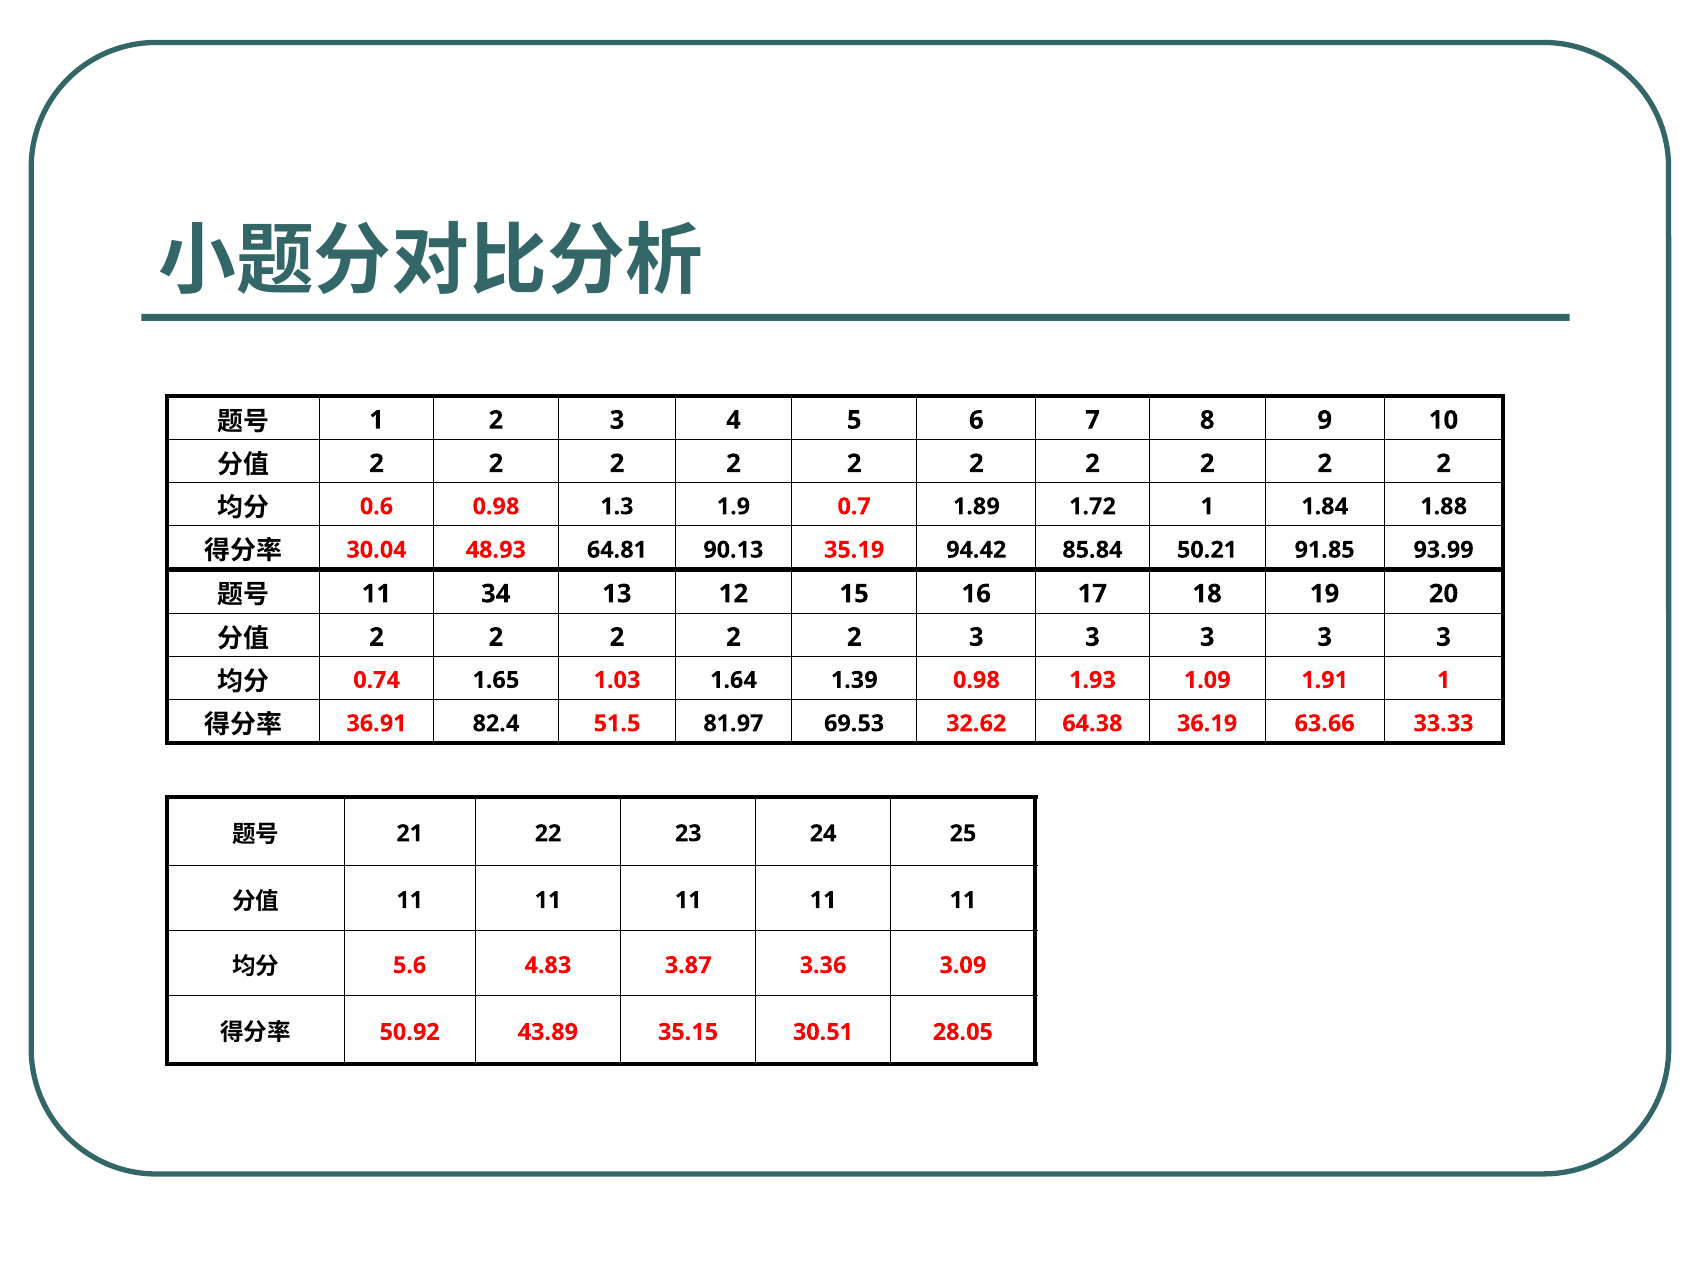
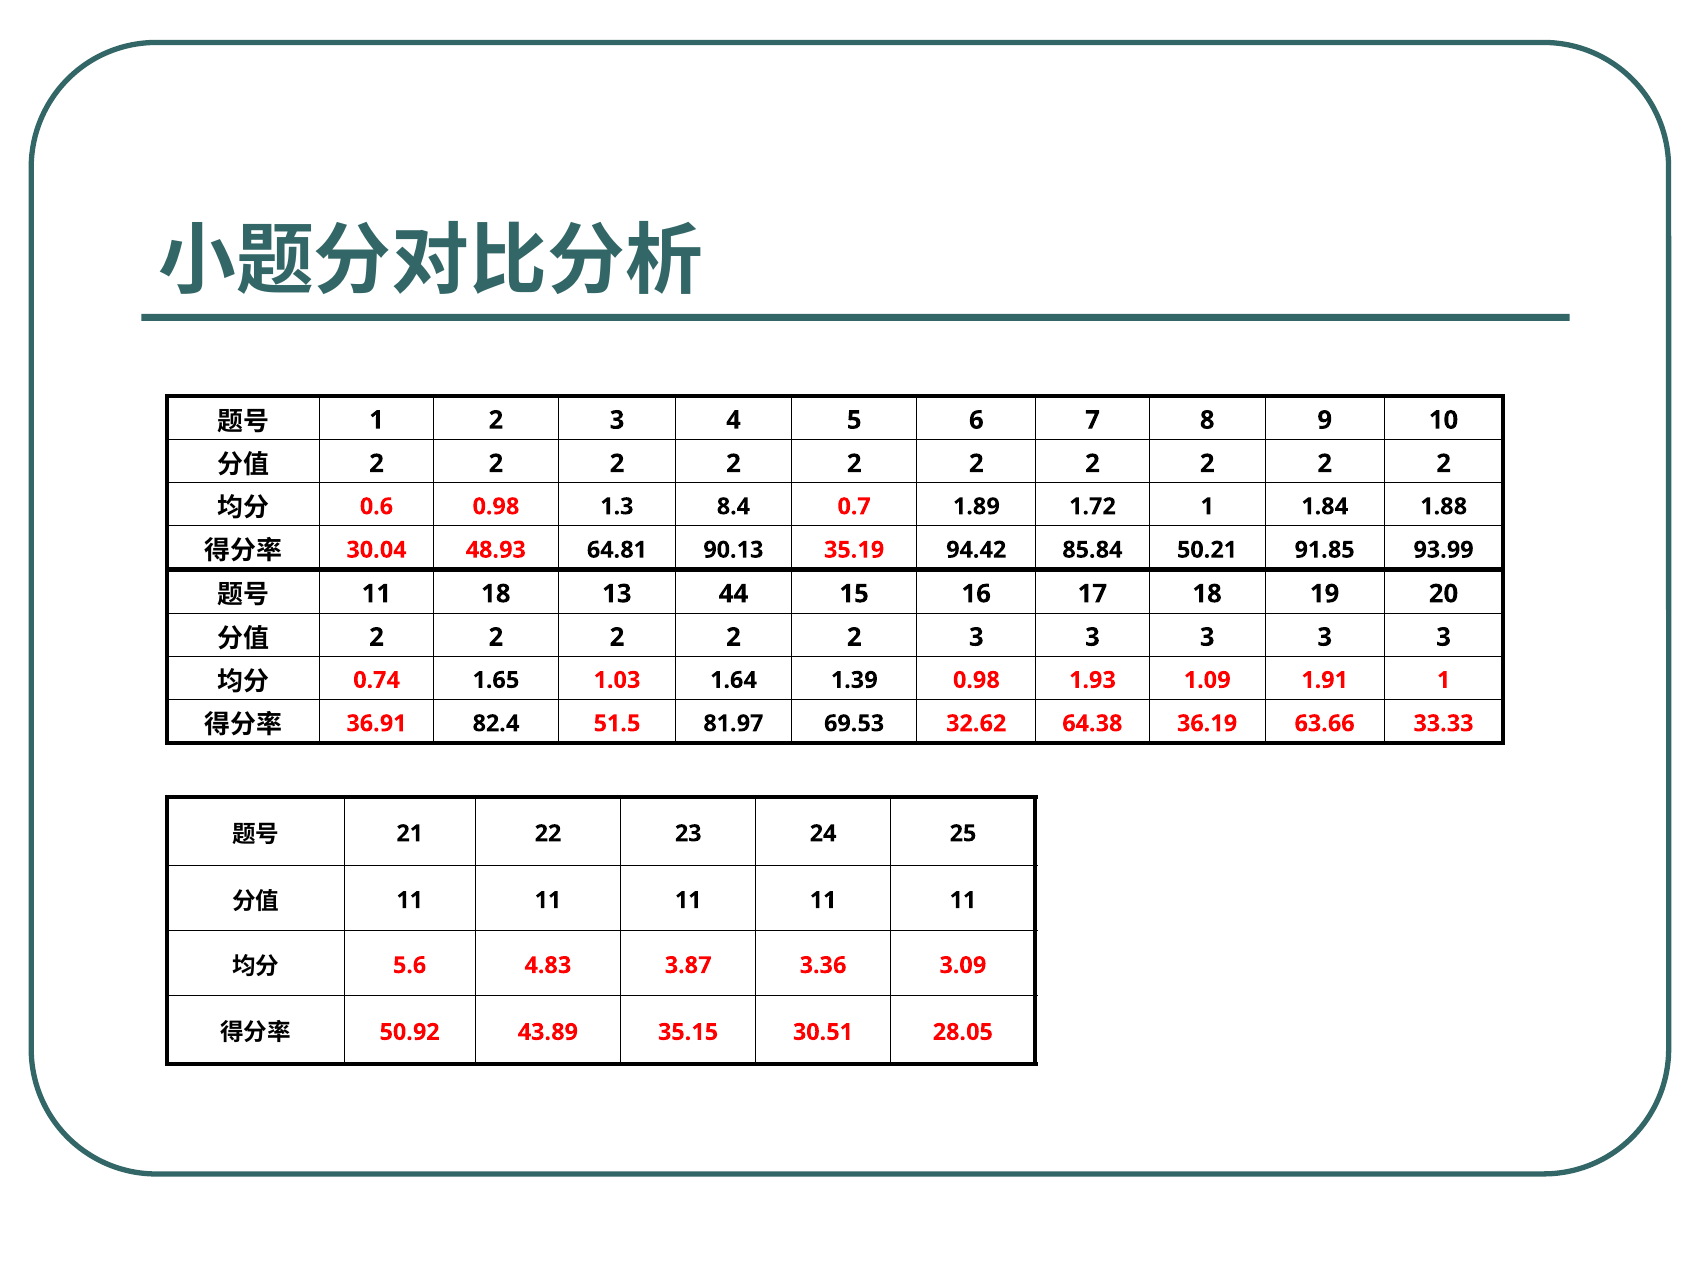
1.9: 1.9 -> 8.4 (733, 506)
11 34: 34 -> 18 (496, 594)
12: 12 -> 44 (733, 594)
